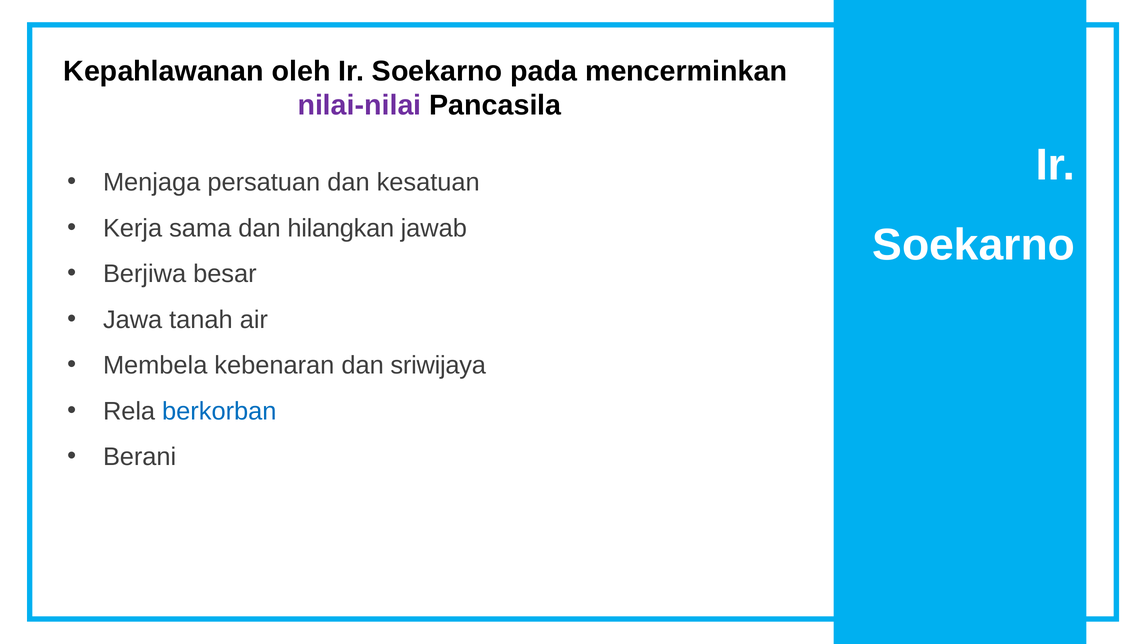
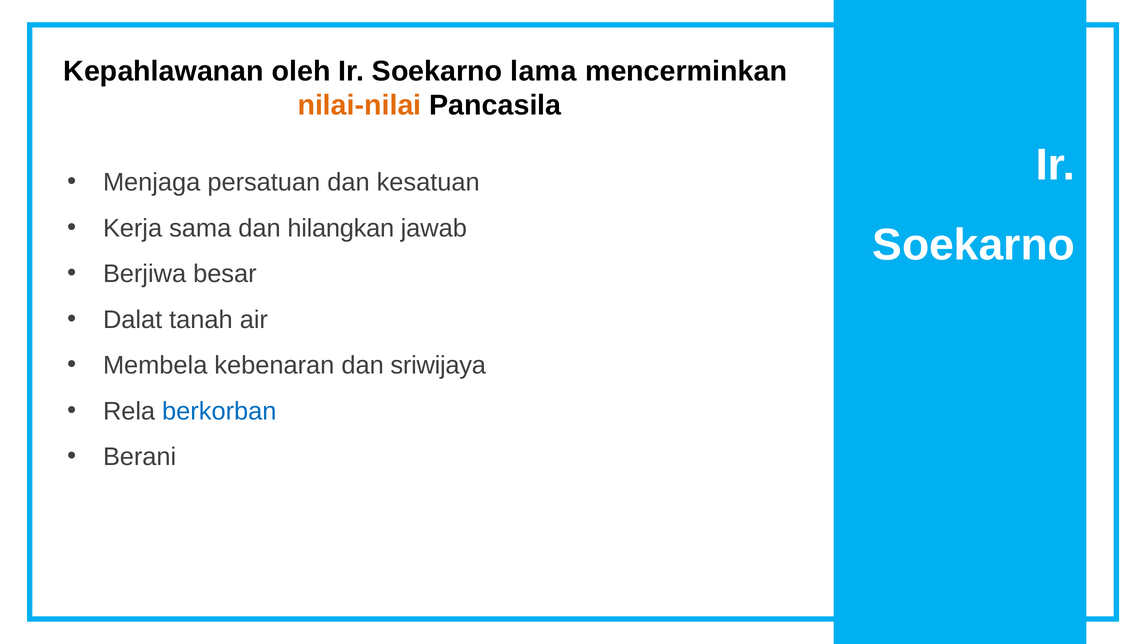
pada: pada -> lama (544, 71)
nilai-nilai colour: purple -> orange (359, 106)
Jawa: Jawa -> Dalat (133, 320)
